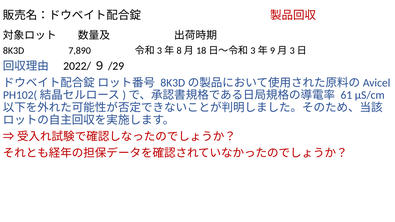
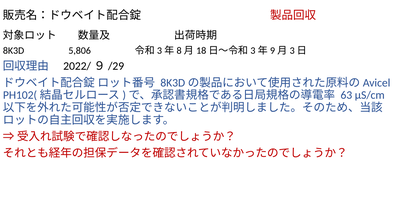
7,890: 7,890 -> 5,806 (80, 51)
61: 61 -> 63 (346, 95)
